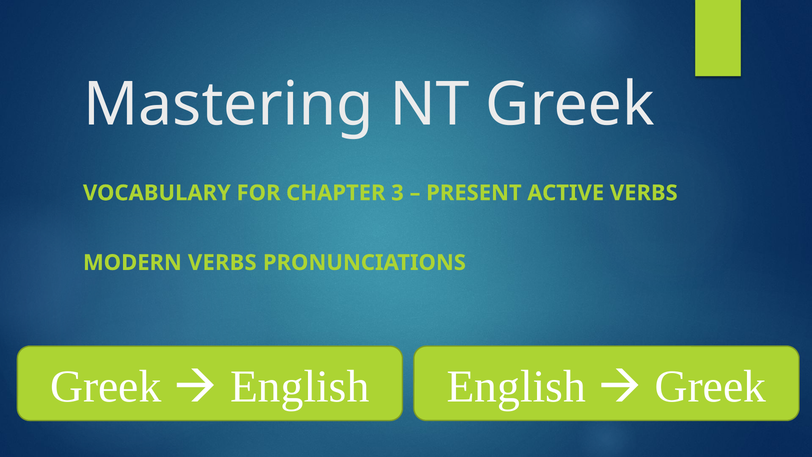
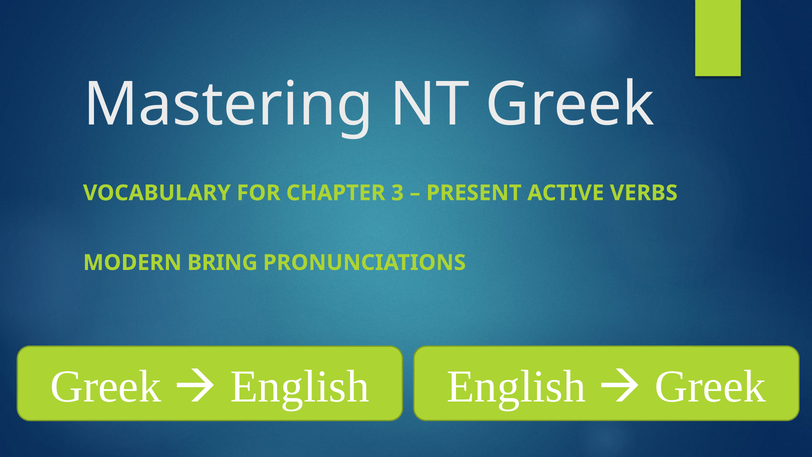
MODERN VERBS: VERBS -> BRING (223, 263)
